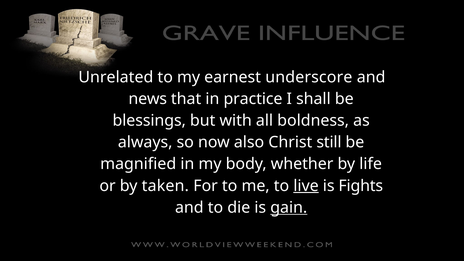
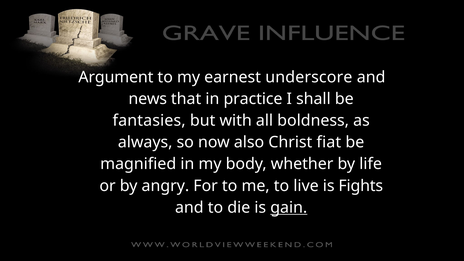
Unrelated: Unrelated -> Argument (116, 77)
blessings: blessings -> fantasies (149, 121)
still: still -> fiat (329, 142)
taken: taken -> angry (165, 186)
live underline: present -> none (306, 186)
